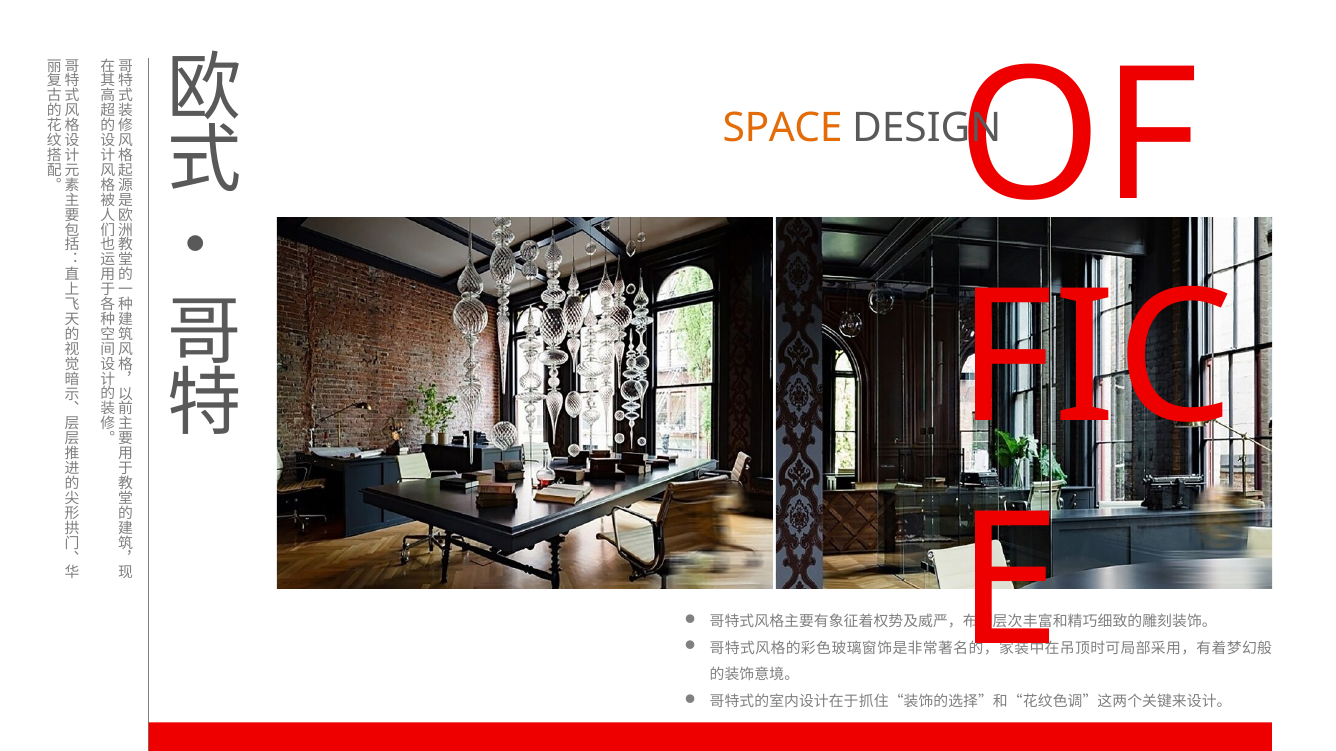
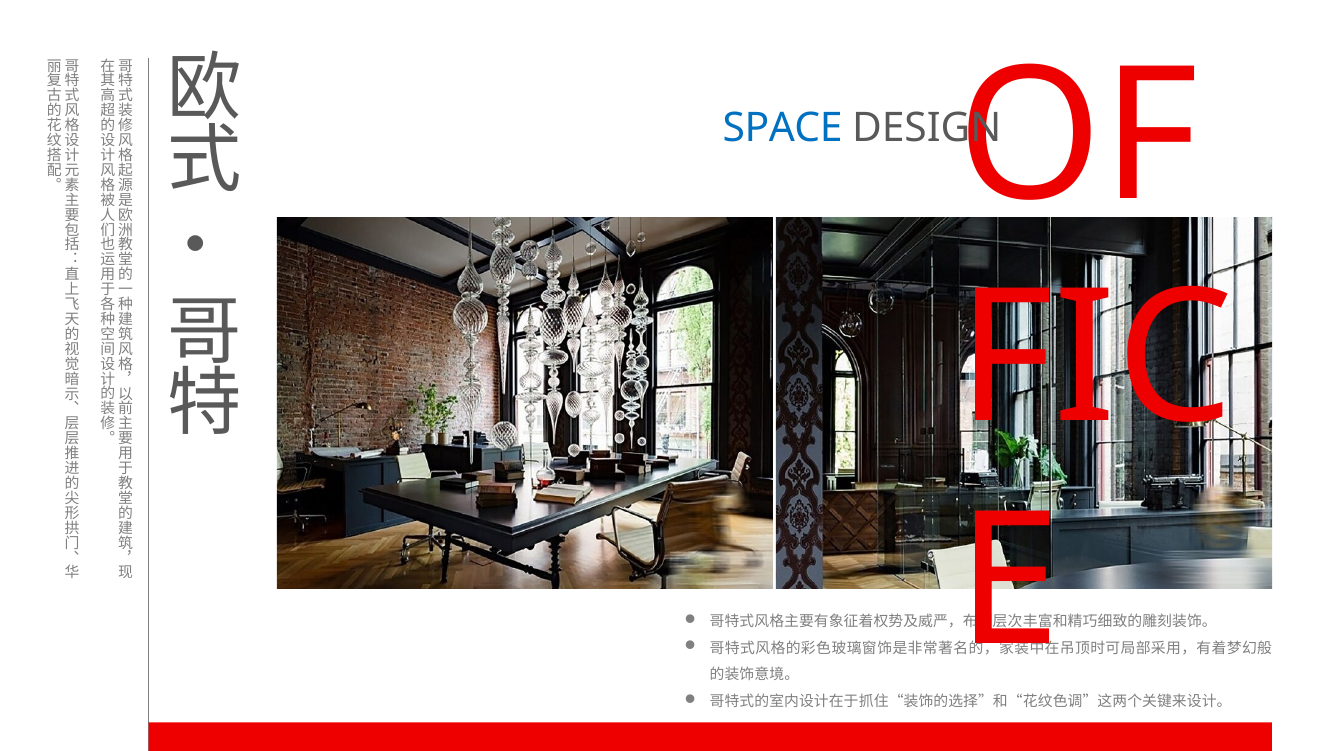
SPACE colour: orange -> blue (783, 128)
